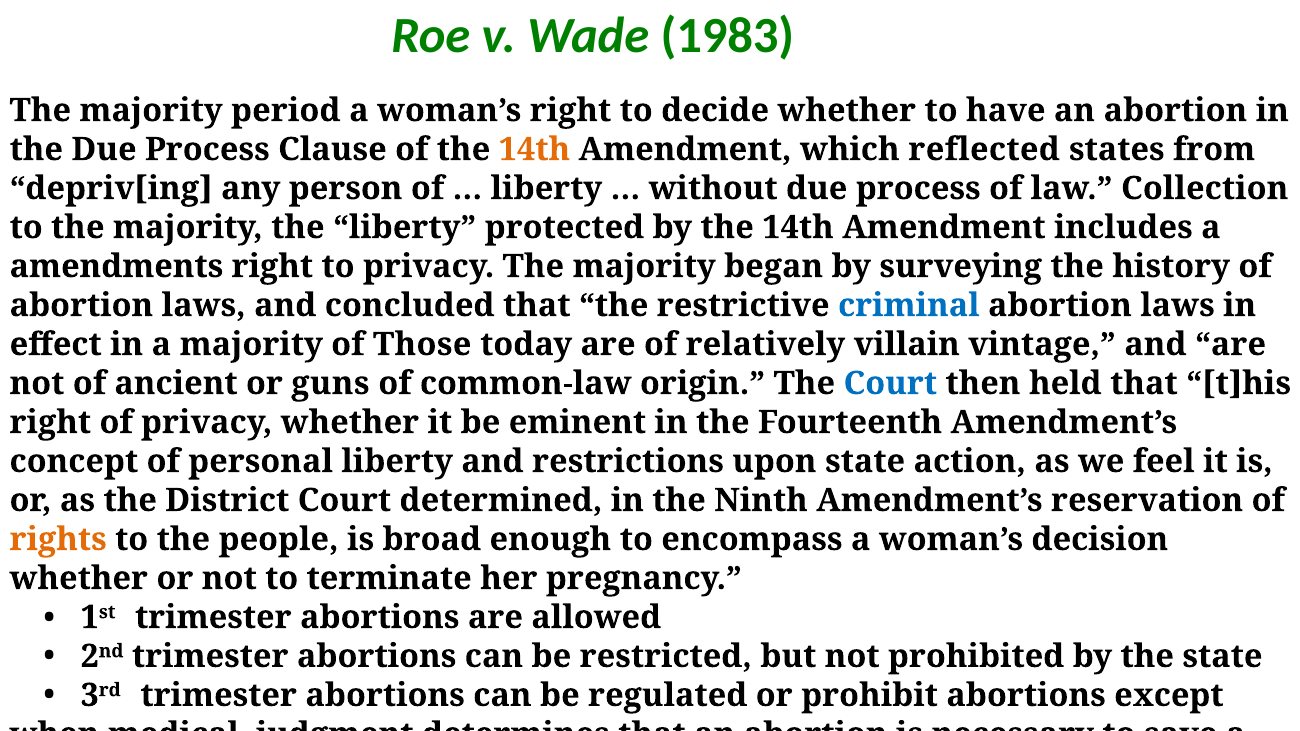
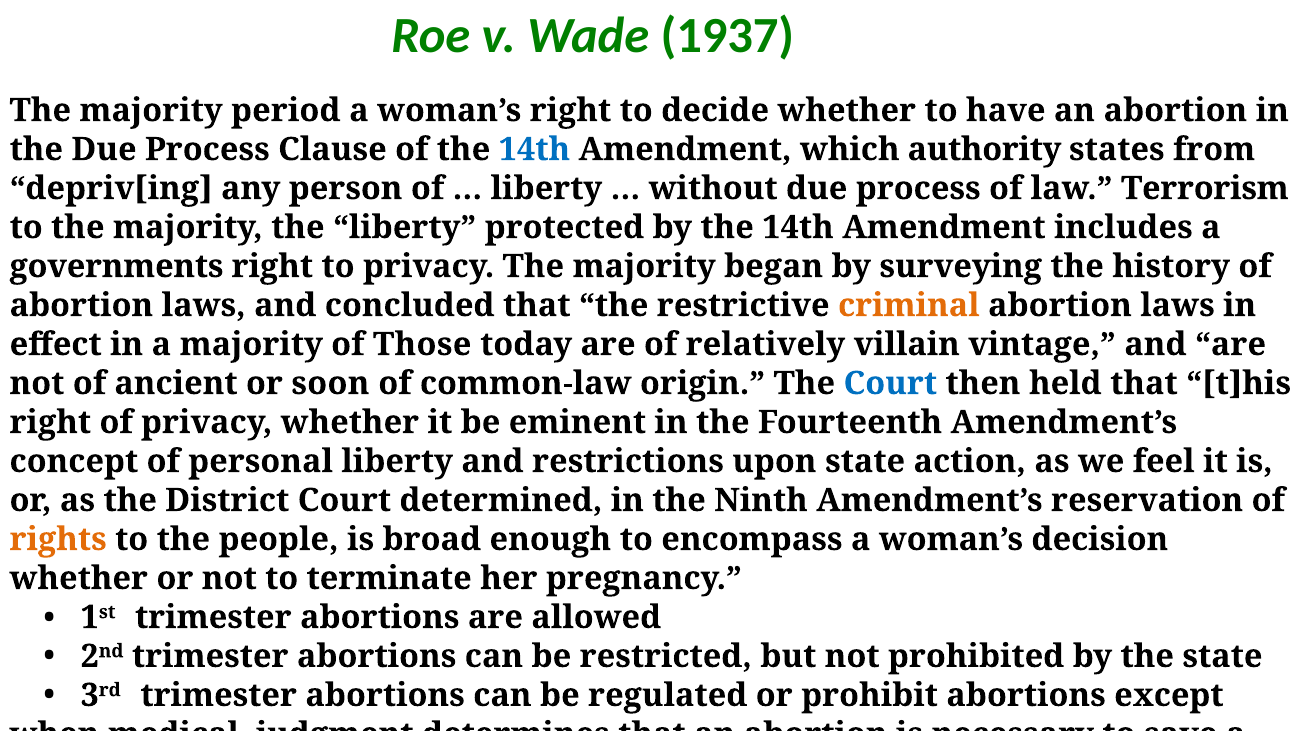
1983: 1983 -> 1937 (727, 36)
14th colour: orange -> blue (534, 149)
reflected: reflected -> authority (984, 149)
Collection: Collection -> Terrorism (1205, 188)
amendments: amendments -> governments (117, 266)
criminal colour: blue -> orange (909, 305)
guns: guns -> soon (330, 383)
